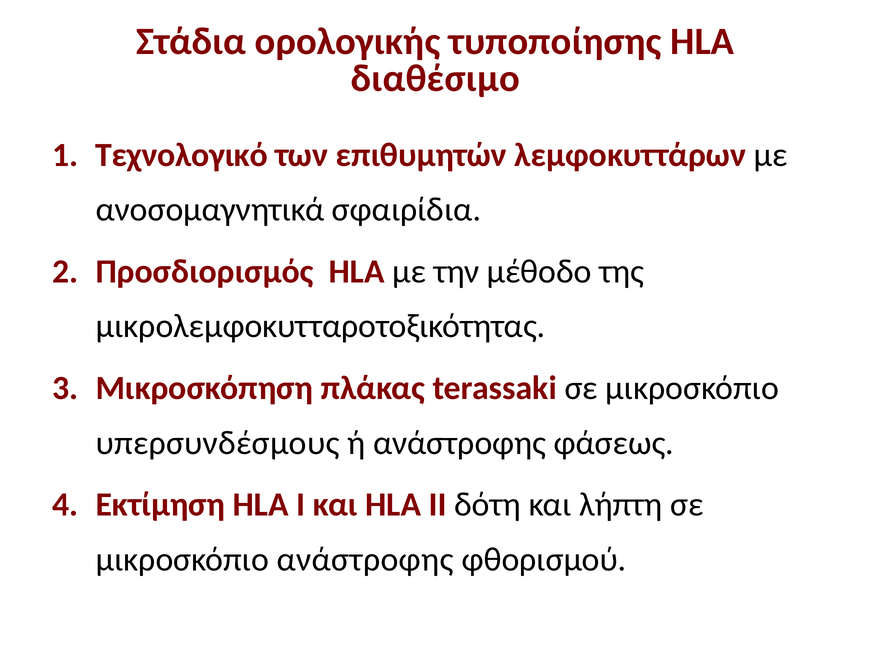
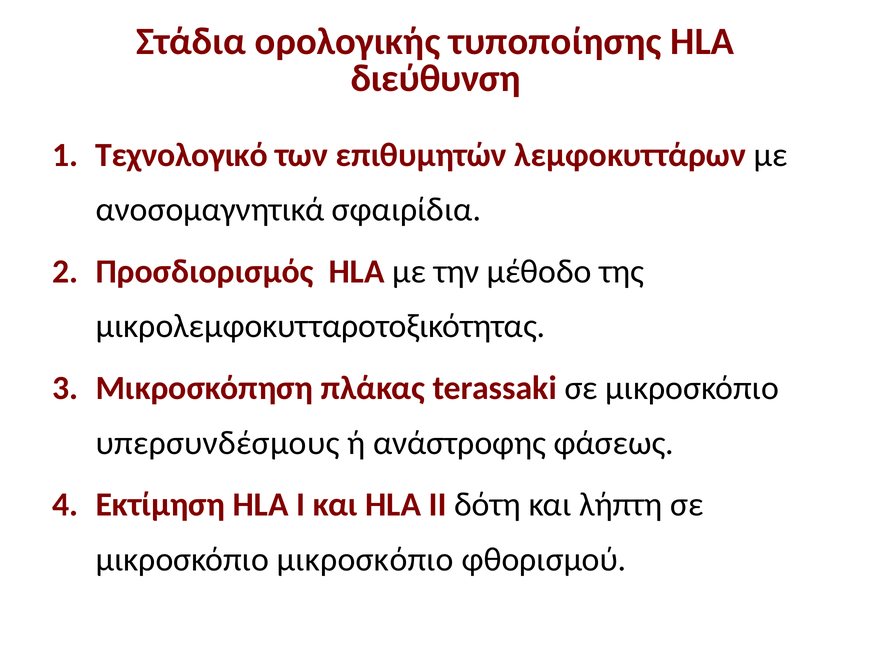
διαθέσιμο: διαθέσιμο -> διεύθυνση (436, 79)
μικροσκόπιο ανάστροφης: ανάστροφης -> μικροσκόπιο (365, 559)
